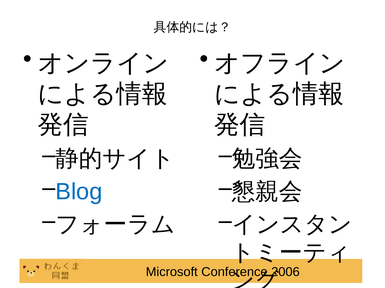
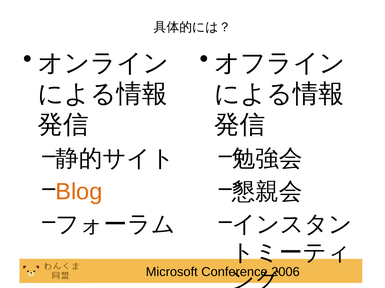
Blog colour: blue -> orange (79, 192)
